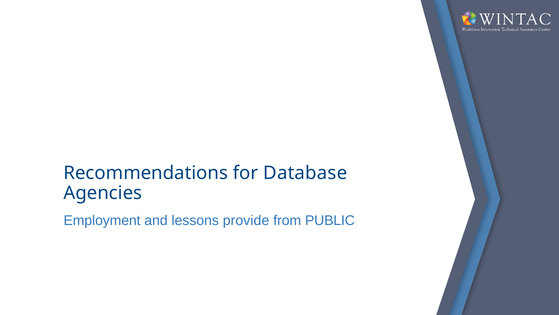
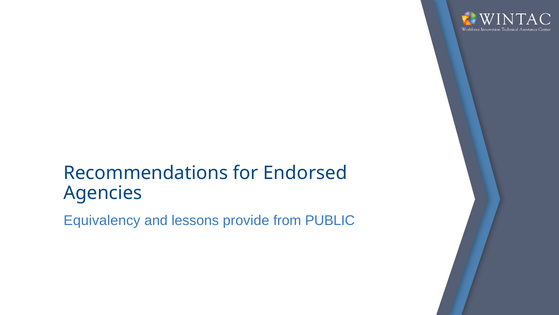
Database: Database -> Endorsed (305, 173)
Employment: Employment -> Equivalency (102, 220)
